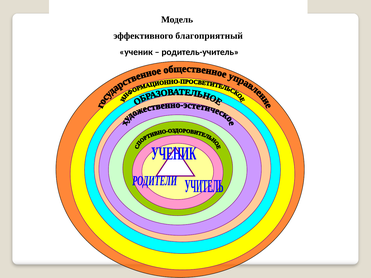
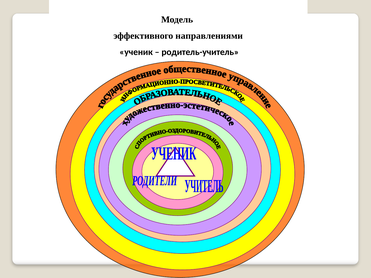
благоприятный: благоприятный -> направлениями (209, 36)
